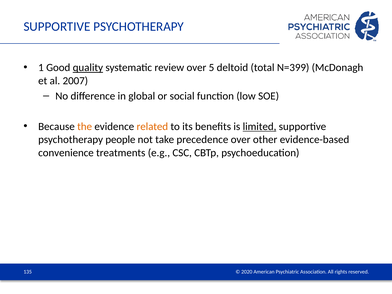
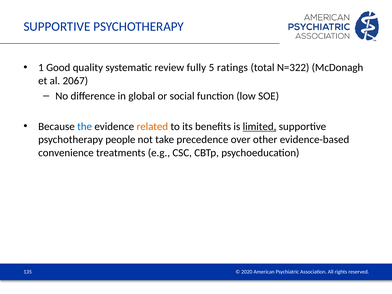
quality underline: present -> none (88, 68)
review over: over -> fully (196, 68)
deltoid: deltoid -> ratings (232, 68)
N=399: N=399 -> N=322 (293, 68)
2007: 2007 -> 2067 (75, 81)
the colour: orange -> blue (85, 127)
